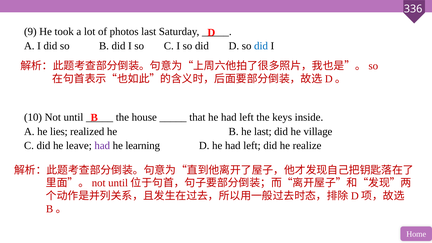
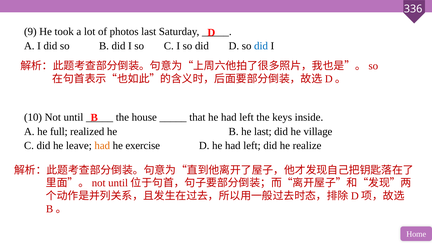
lies: lies -> full (59, 131)
had colour: purple -> orange (102, 146)
learning: learning -> exercise (143, 146)
